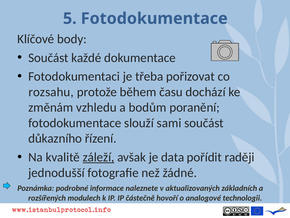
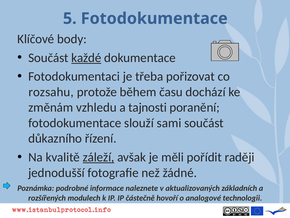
každé underline: none -> present (86, 58)
bodům: bodům -> tajnosti (148, 107)
data: data -> měli (173, 157)
